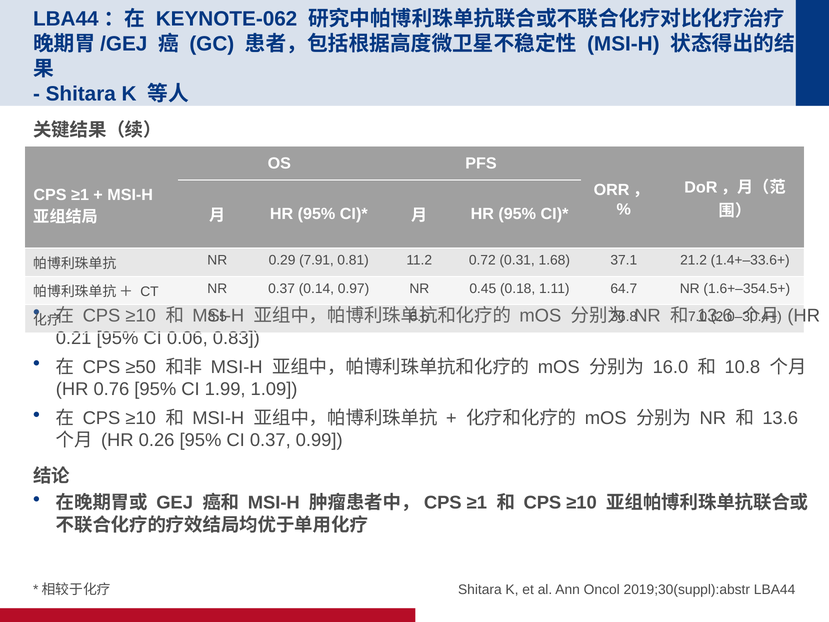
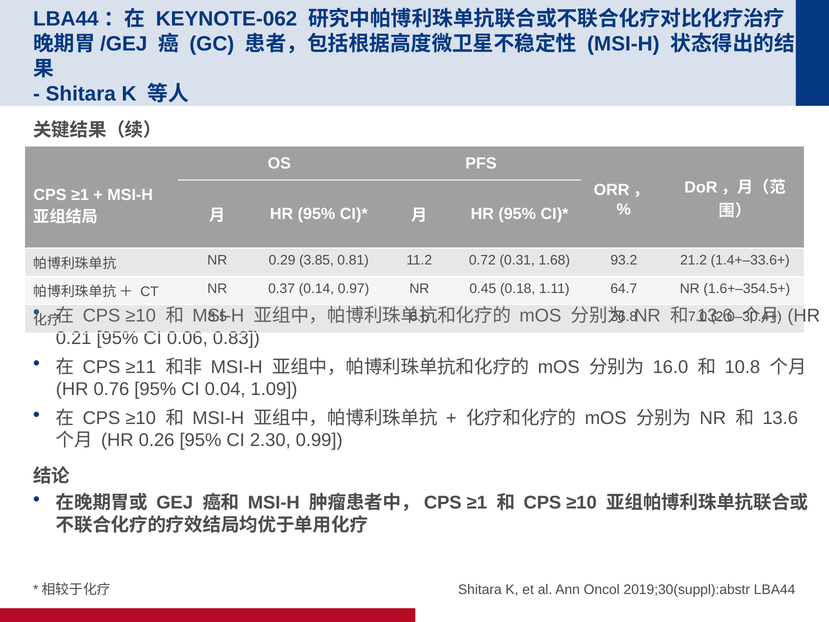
7.91: 7.91 -> 3.85 (316, 260)
37.1: 37.1 -> 93.2 (624, 260)
≥50: ≥50 -> ≥11 (141, 367)
1.99: 1.99 -> 0.04 (225, 389)
CI 0.37: 0.37 -> 2.30 (270, 440)
